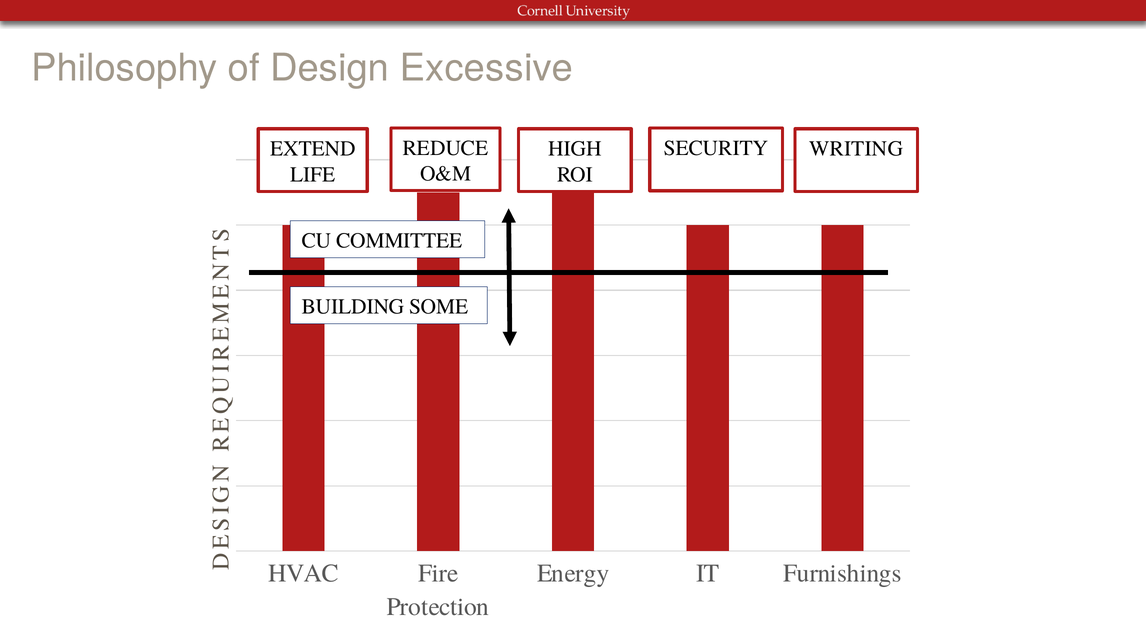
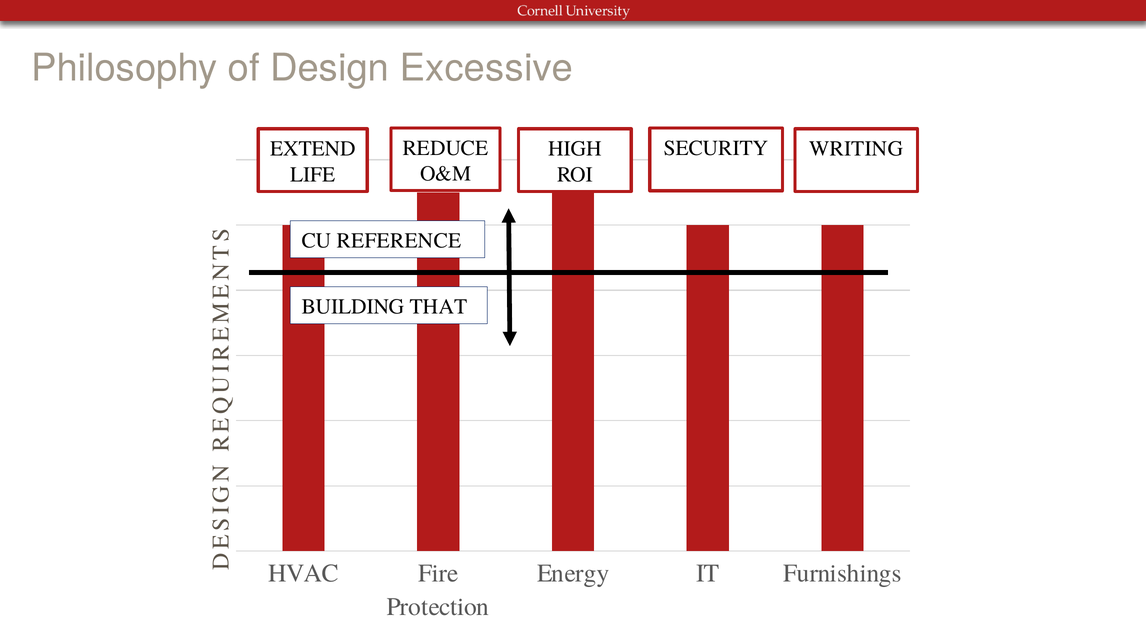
COMMITTEE: COMMITTEE -> REFERENCE (399, 241)
SOME: SOME -> THAT (439, 307)
